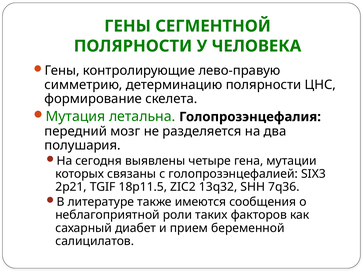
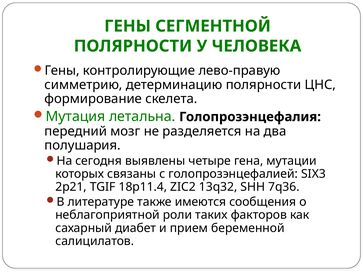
18p11.5: 18p11.5 -> 18p11.4 (143, 187)
